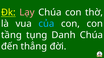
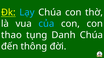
Lạy colour: pink -> light blue (27, 12)
tầng: tầng -> thao (11, 35)
thẳng: thẳng -> thông (34, 47)
